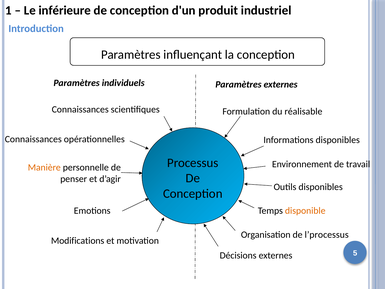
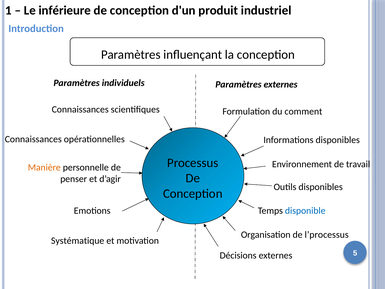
réalisable: réalisable -> comment (303, 111)
disponible colour: orange -> blue (305, 210)
Modifications: Modifications -> Systématique (78, 241)
